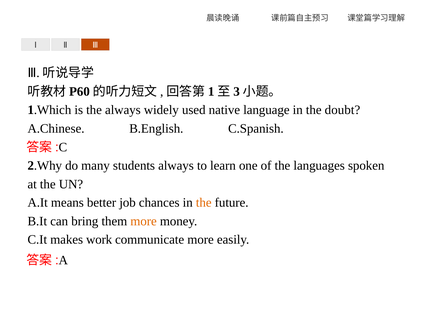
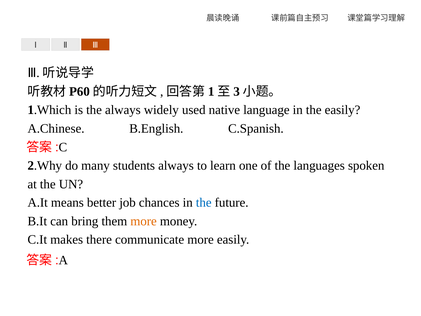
the doubt: doubt -> easily (343, 110)
the colour: orange -> blue (204, 202)
work: work -> there (99, 240)
